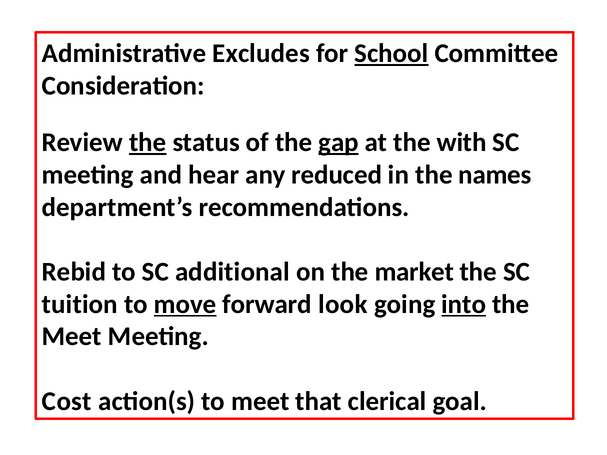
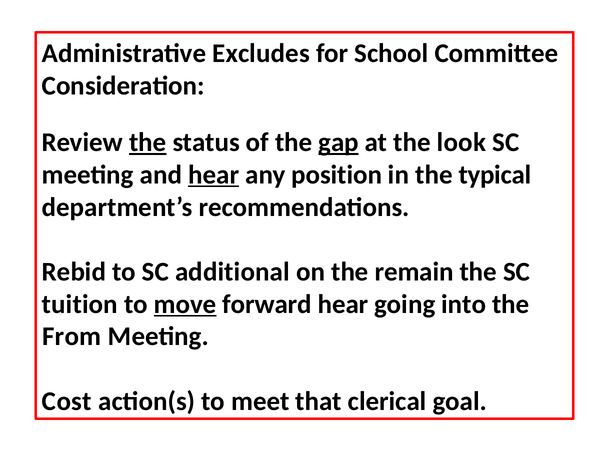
School underline: present -> none (391, 53)
with: with -> look (461, 142)
hear underline: none -> present (214, 175)
reduced: reduced -> position (337, 175)
names: names -> typical (495, 175)
market: market -> remain (414, 272)
forward look: look -> hear (343, 304)
into underline: present -> none (464, 304)
Meet: Meet -> From (72, 337)
